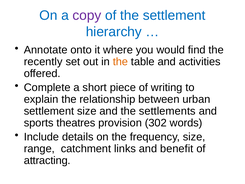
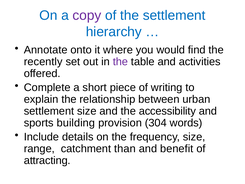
the colour: orange -> purple (120, 62)
settlements: settlements -> accessibility (167, 111)
theatres: theatres -> building (76, 123)
302: 302 -> 304 (156, 123)
links: links -> than (125, 148)
